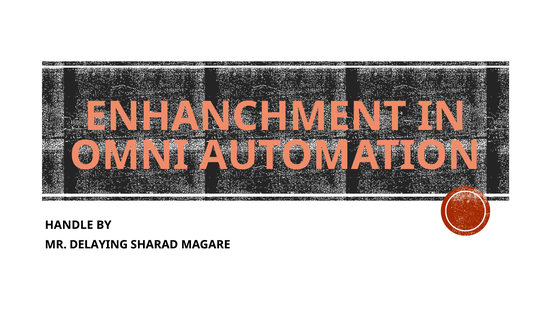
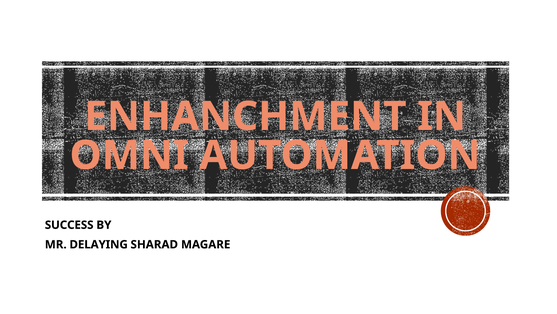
HANDLE: HANDLE -> SUCCESS (69, 225)
